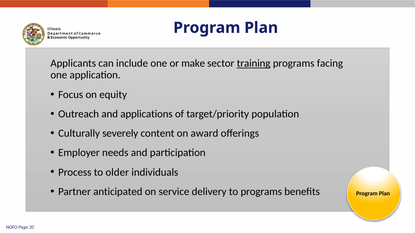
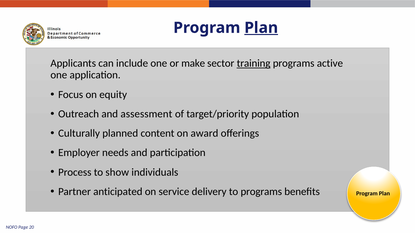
Plan underline: none -> present (261, 28)
facing: facing -> active (330, 64)
applications: applications -> assessment (146, 114)
severely: severely -> planned (120, 134)
older: older -> show (117, 172)
